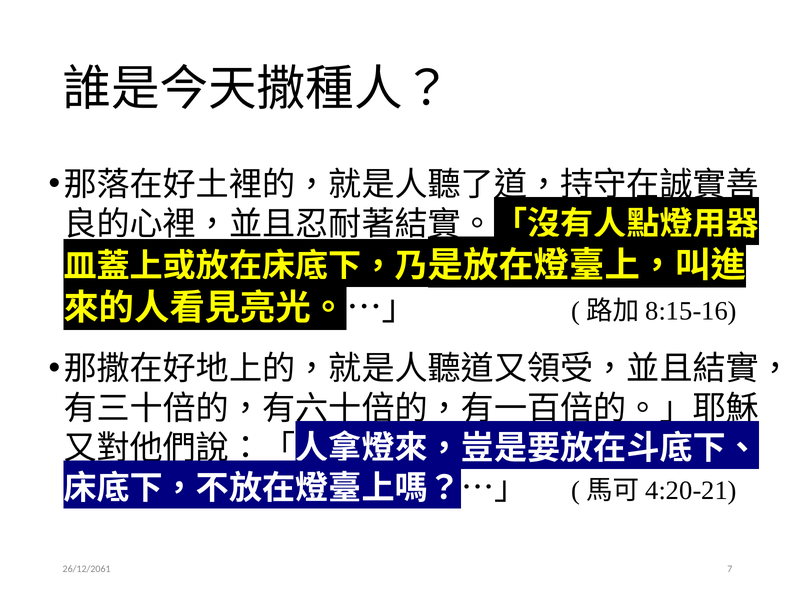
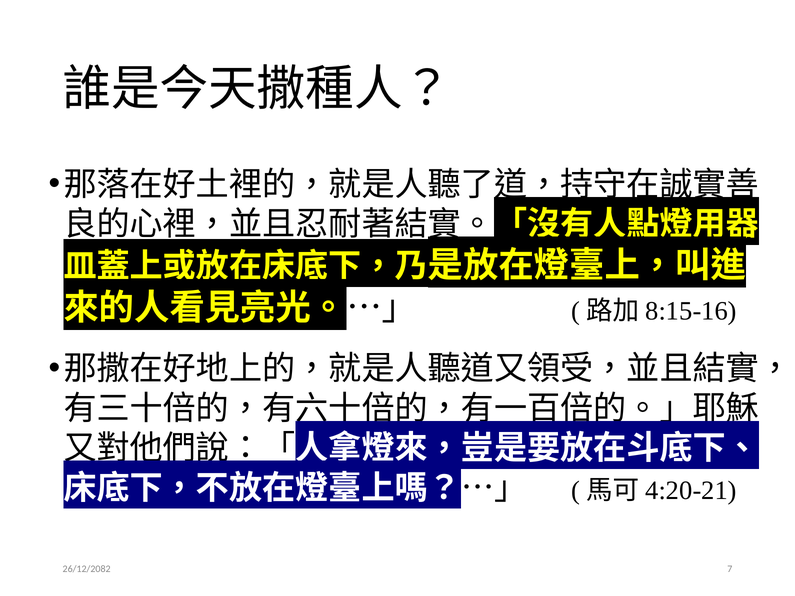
26/12/2061: 26/12/2061 -> 26/12/2082 (87, 569)
